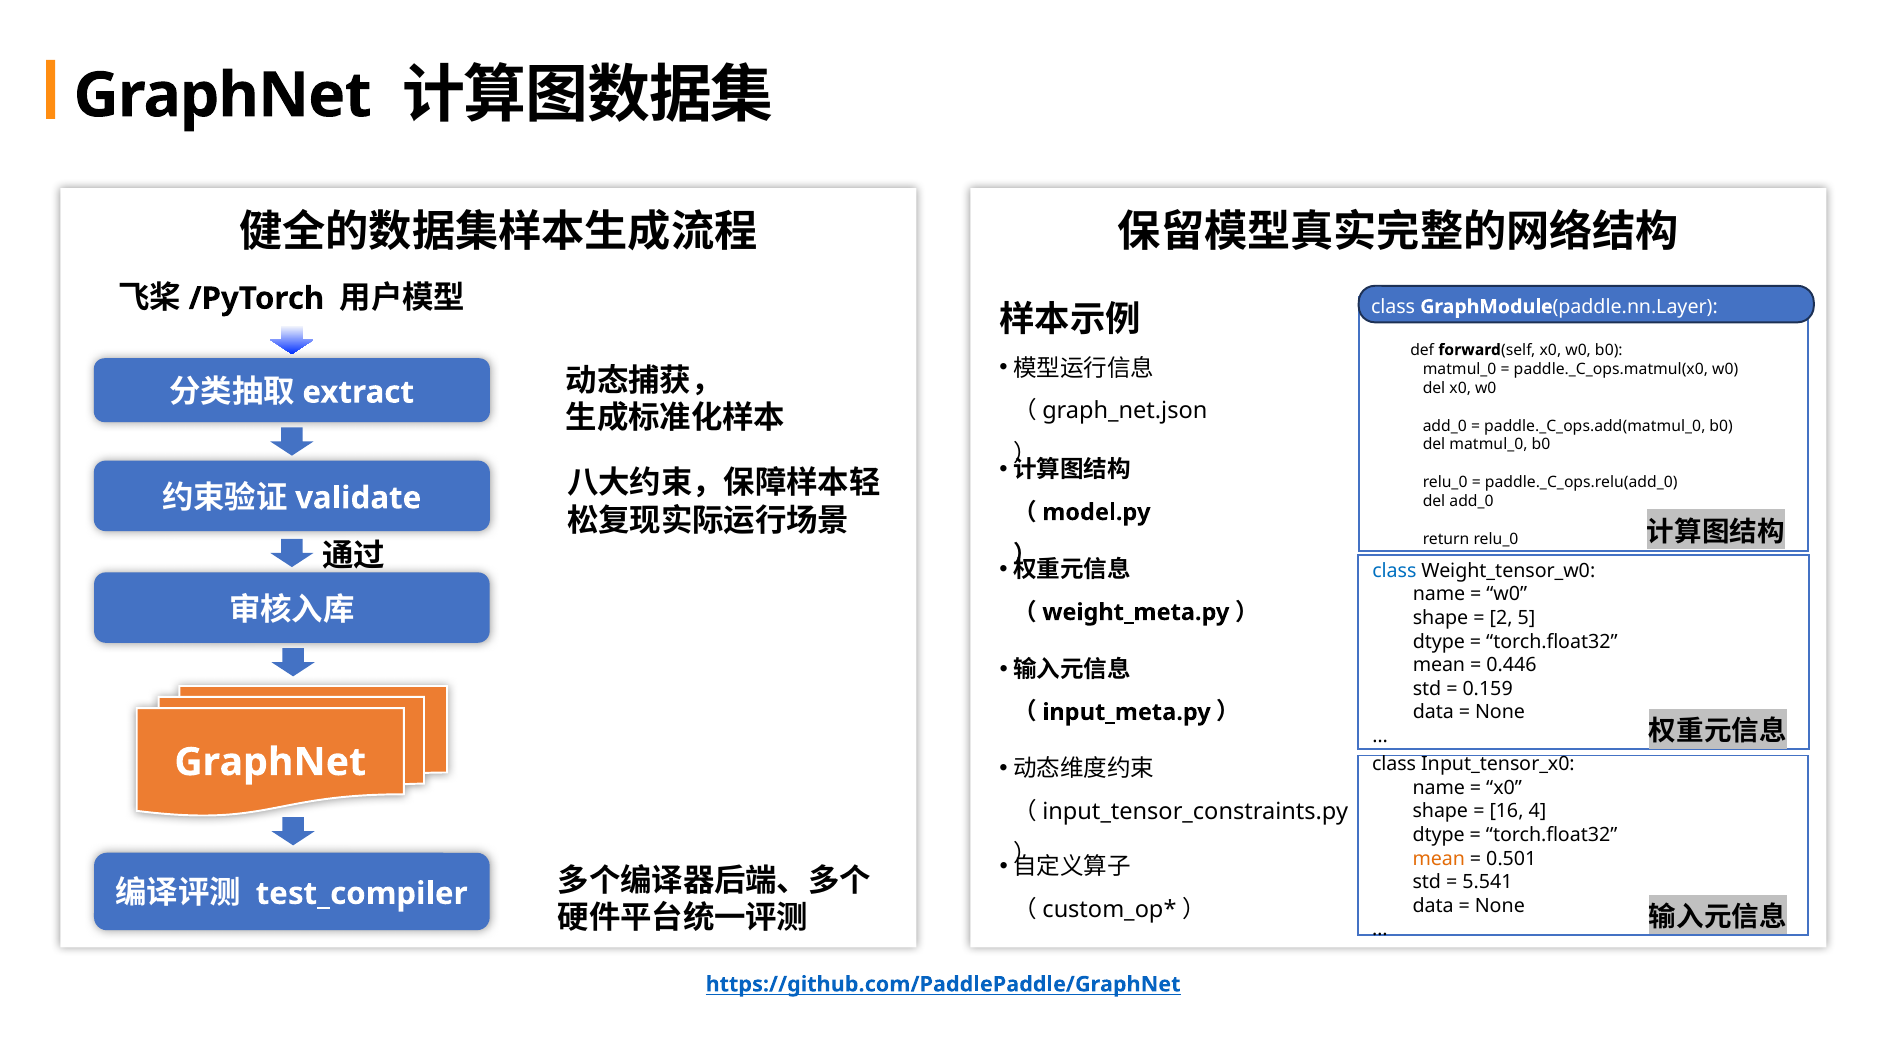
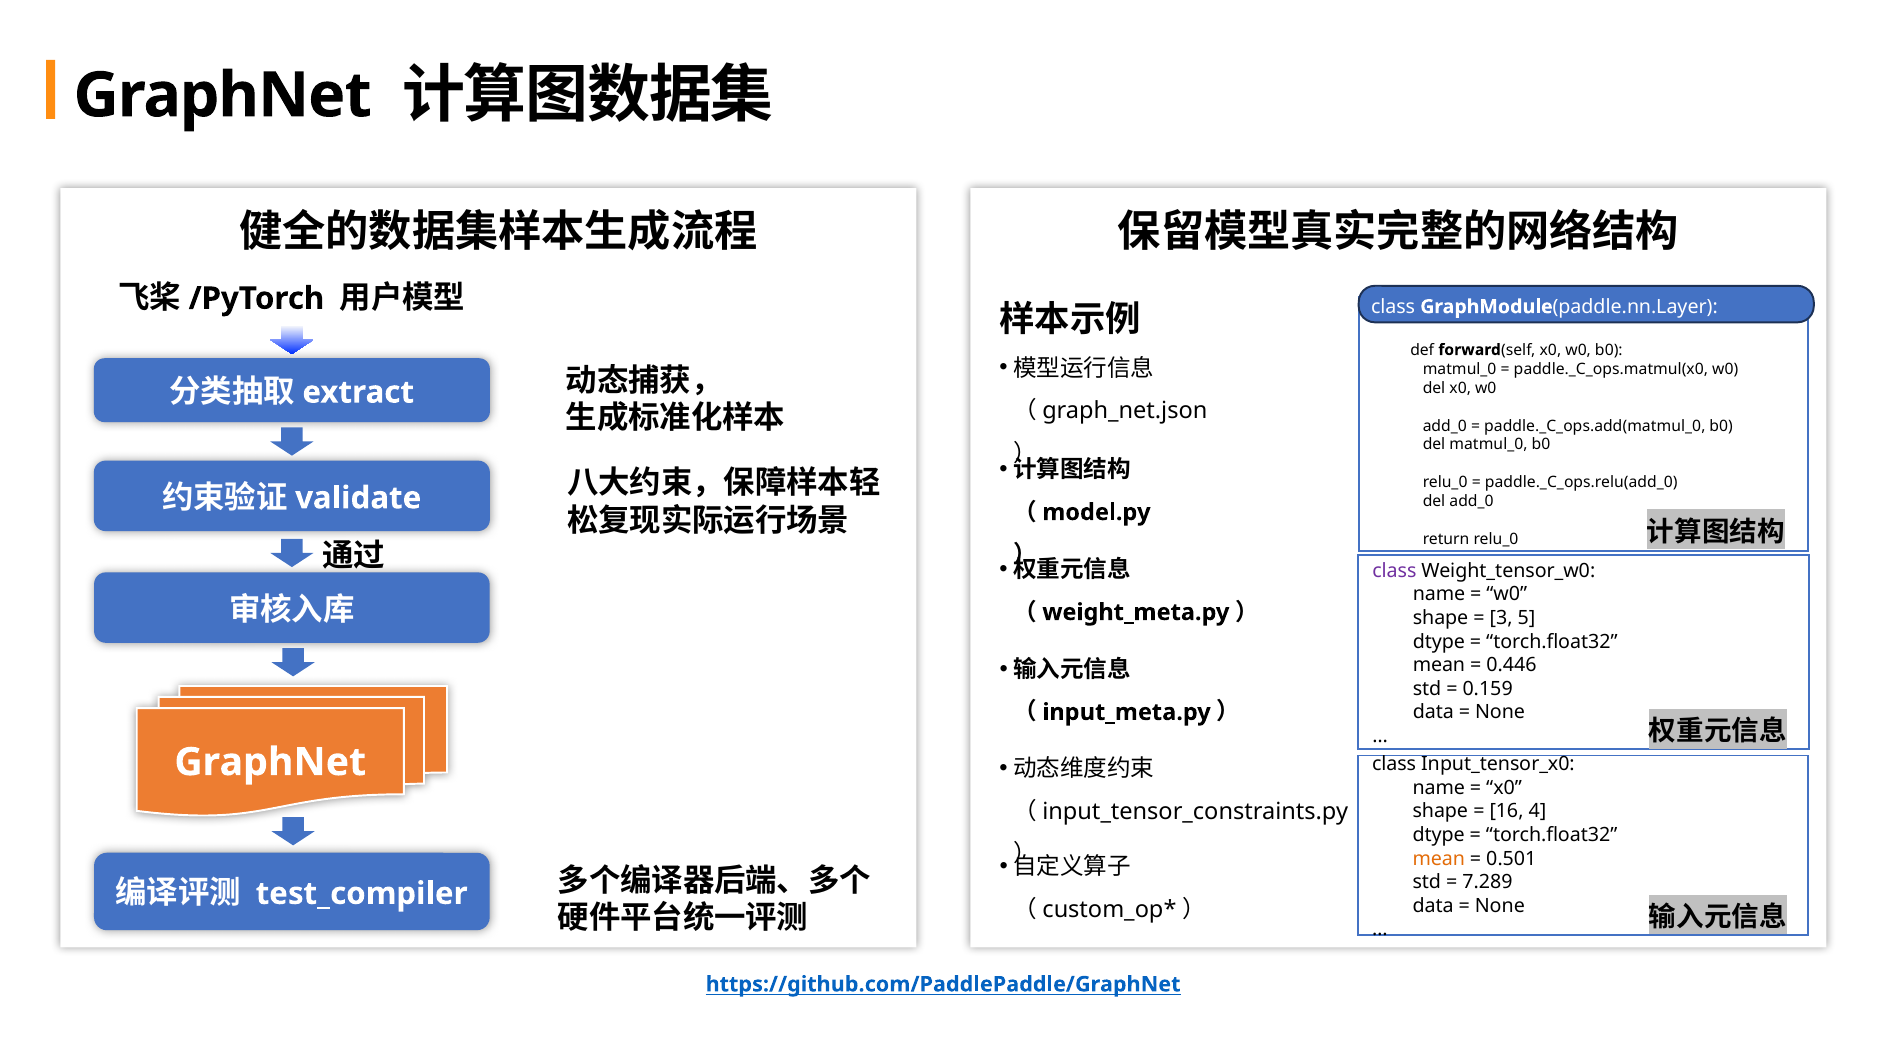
class colour: blue -> purple (1394, 571)
2: 2 -> 3 (1501, 618)
5.541: 5.541 -> 7.289 (1487, 883)
